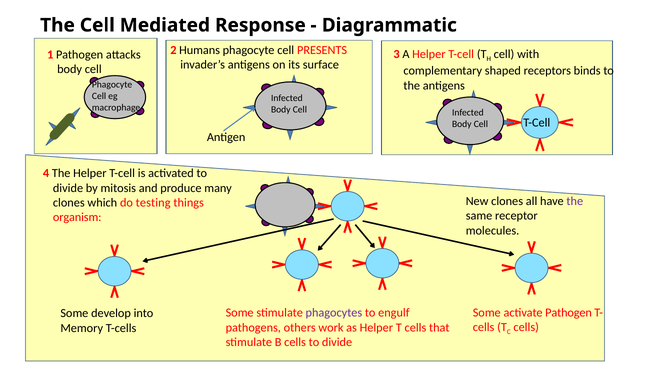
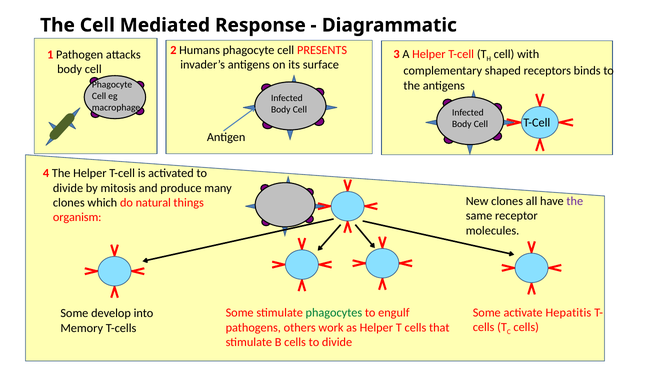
testing: testing -> natural (153, 203)
activate Pathogen: Pathogen -> Hepatitis (568, 313)
phagocytes colour: purple -> green (334, 313)
